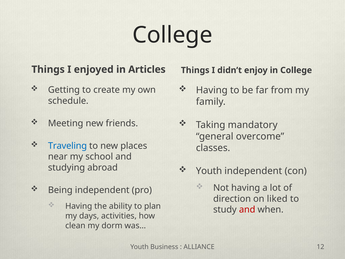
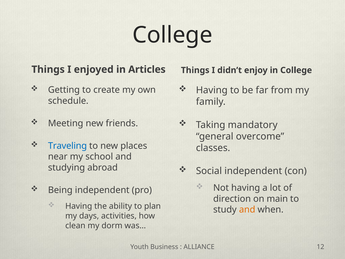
Youth: Youth -> Social (209, 171)
liked: liked -> main (277, 199)
and colour: red -> orange (247, 209)
